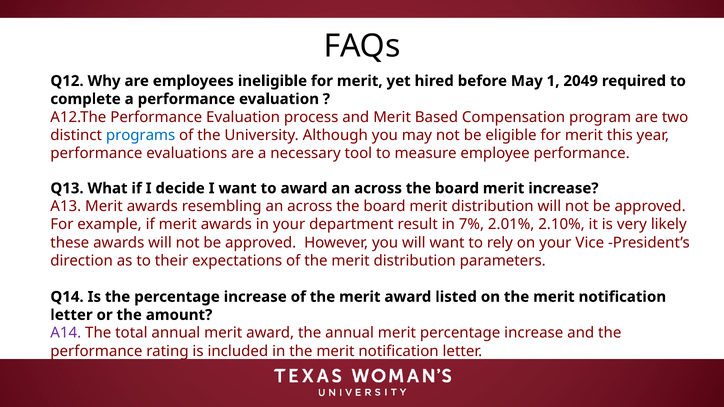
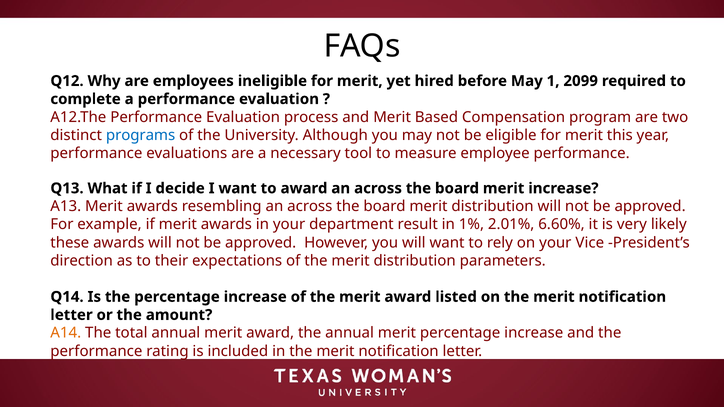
2049: 2049 -> 2099 (581, 81)
7%: 7% -> 1% (471, 225)
2.10%: 2.10% -> 6.60% (561, 225)
A14 colour: purple -> orange (66, 333)
